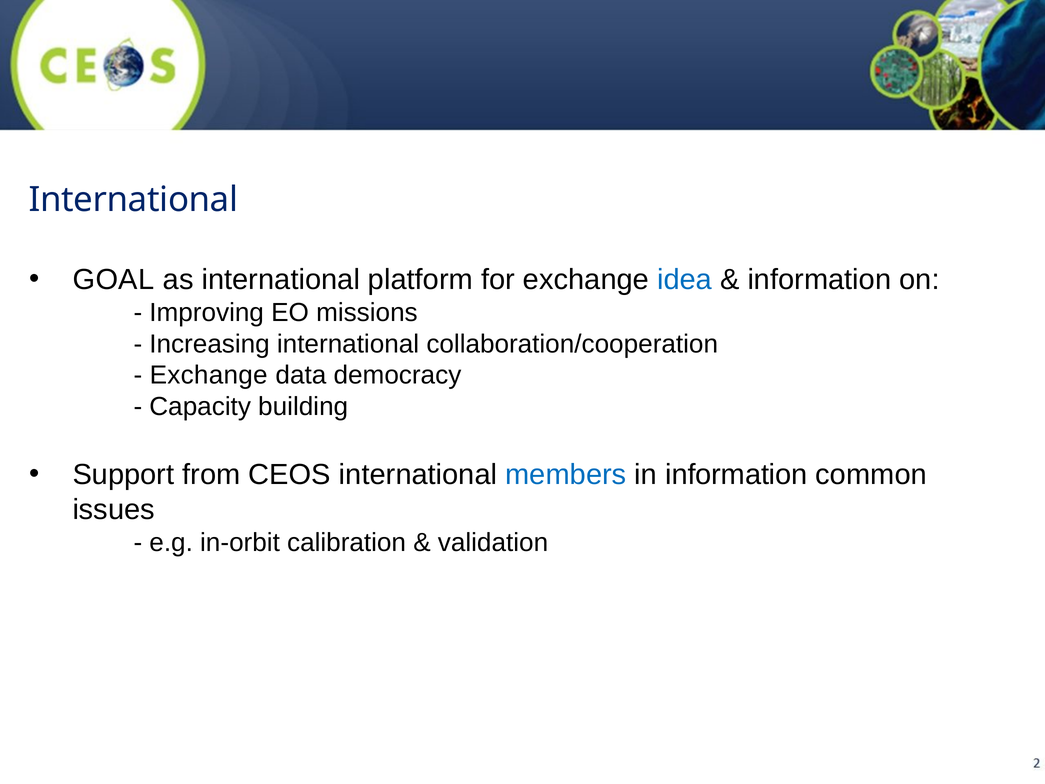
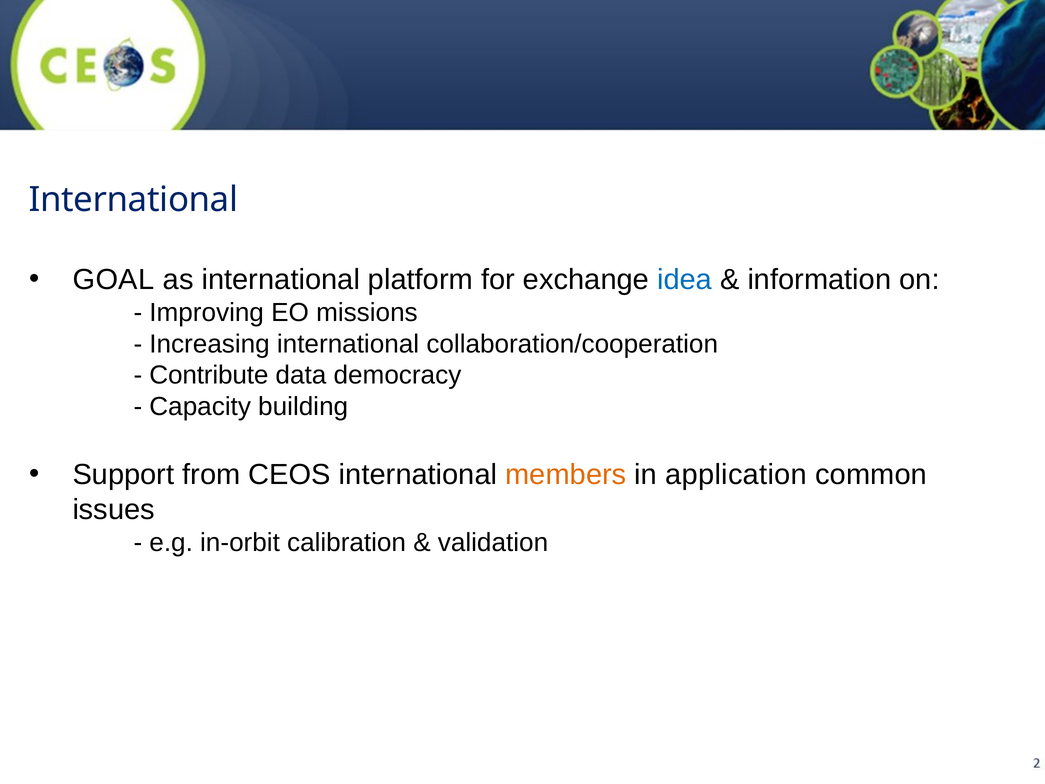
Exchange: Exchange -> Contribute (209, 375)
members colour: blue -> orange (566, 475)
in information: information -> application (736, 475)
